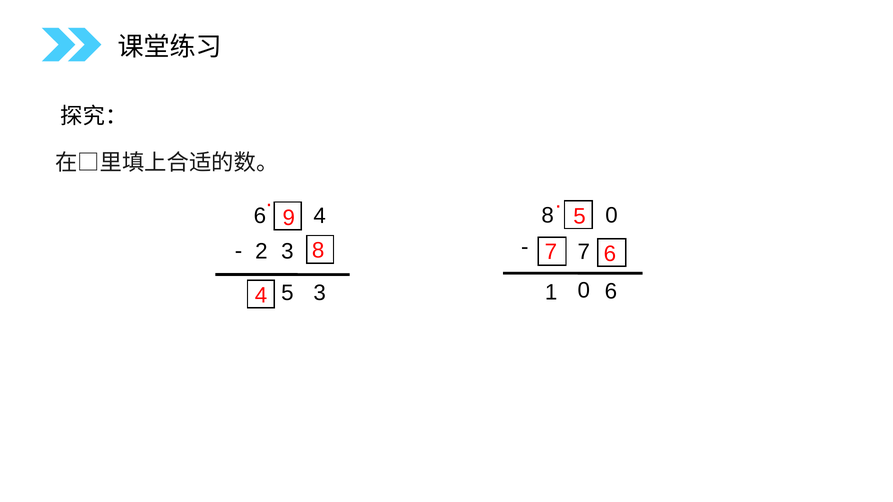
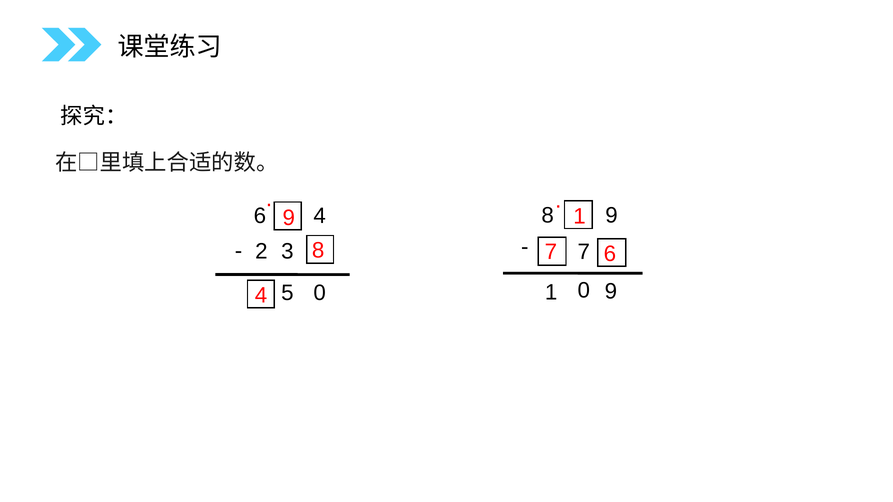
5: 5 -> 1 (580, 217)
8 0: 0 -> 9 (612, 216)
0 6: 6 -> 9 (611, 292)
5 3: 3 -> 0 (320, 293)
